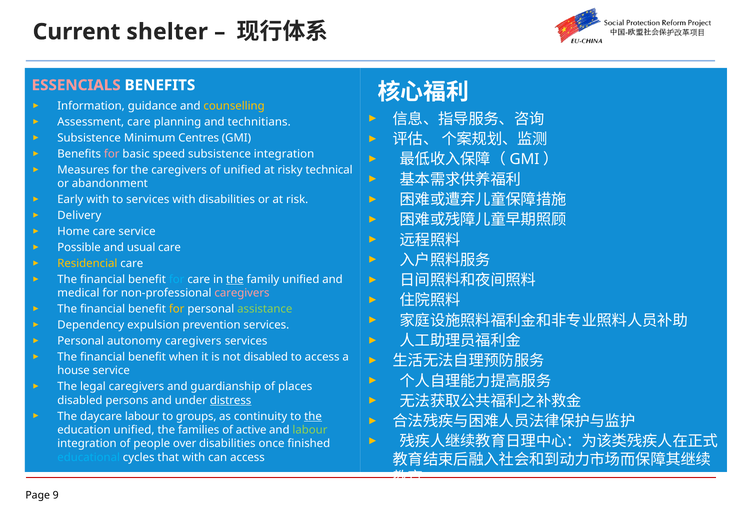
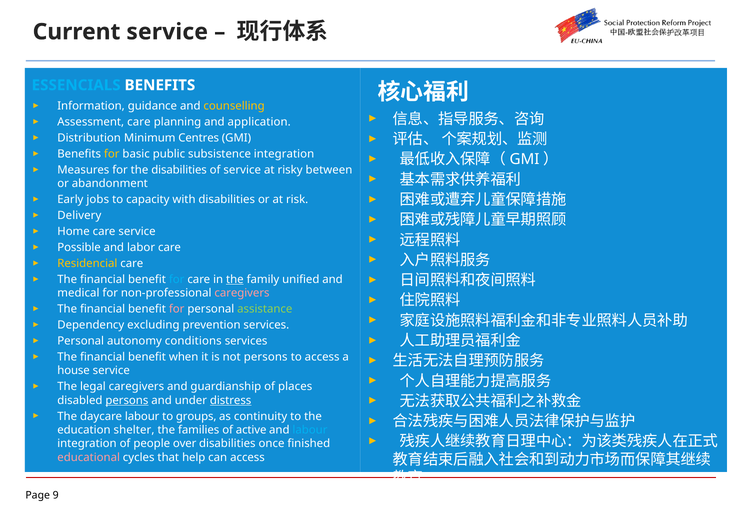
Current shelter: shelter -> service (167, 32)
ESSENCIALS colour: pink -> light blue (76, 85)
technitians: technitians -> application (259, 122)
Subsistence: Subsistence -> Distribution (89, 138)
for colour: pink -> yellow (112, 154)
speed: speed -> public (169, 154)
the caregivers: caregivers -> disabilities (179, 170)
of unified: unified -> service (242, 170)
technical: technical -> between (329, 170)
Early with: with -> jobs (98, 200)
to services: services -> capacity (148, 200)
usual: usual -> labor (141, 248)
for colour: yellow -> pink (177, 309)
expulsion: expulsion -> excluding (153, 325)
autonomy caregivers: caregivers -> conditions (193, 341)
not disabled: disabled -> persons (266, 357)
persons underline: none -> present (127, 401)
the underline: present -> none (313, 417)
education unified: unified -> shelter (134, 431)
labour colour: light green -> light blue (310, 431)
educational colour: light blue -> pink (89, 458)
that with: with -> help (194, 458)
